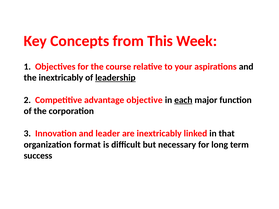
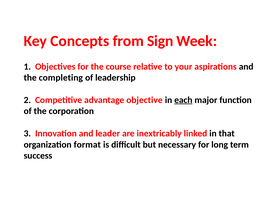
This: This -> Sign (160, 41)
the inextricably: inextricably -> completing (61, 78)
leadership underline: present -> none (115, 78)
